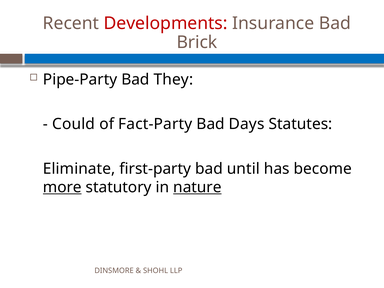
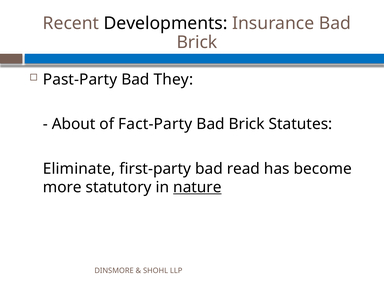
Developments colour: red -> black (166, 23)
Pipe-Party: Pipe-Party -> Past-Party (80, 79)
Could: Could -> About (74, 124)
Days: Days -> Brick (247, 124)
until: until -> read (243, 169)
more underline: present -> none (62, 187)
